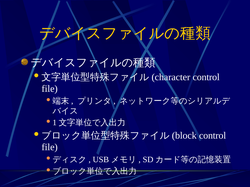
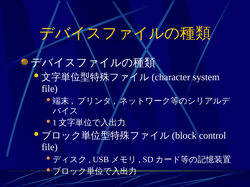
control: control -> system (206, 77)
